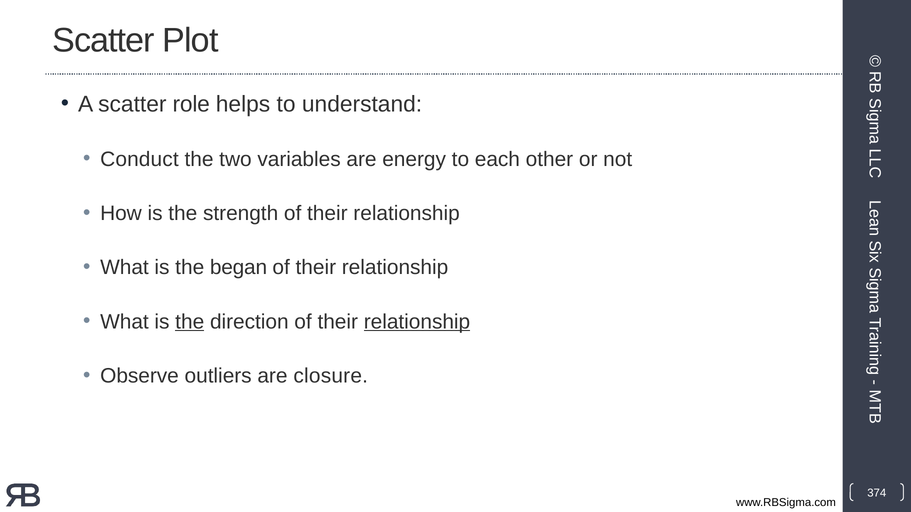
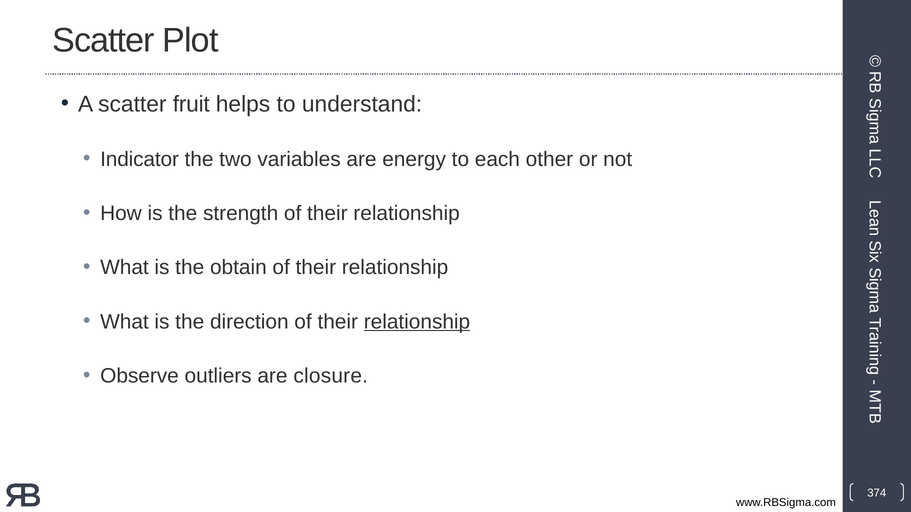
role: role -> fruit (191, 104)
Conduct: Conduct -> Indicator (140, 159)
began: began -> obtain (238, 268)
the underline: present -> none (190, 322)
